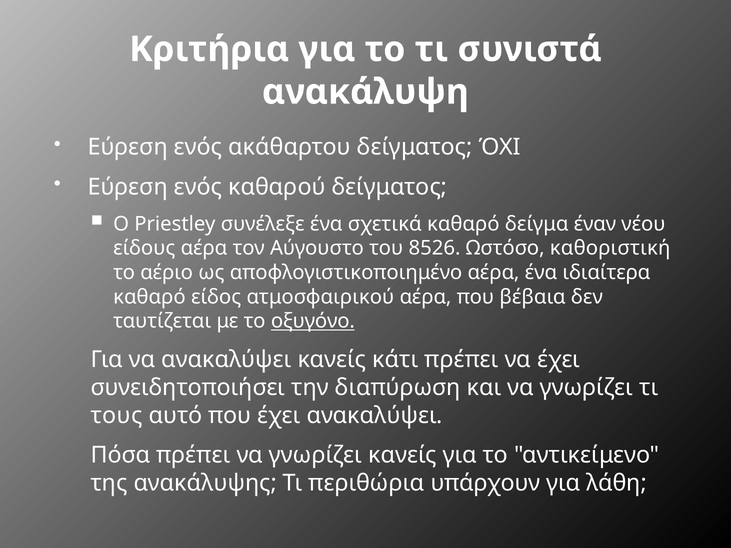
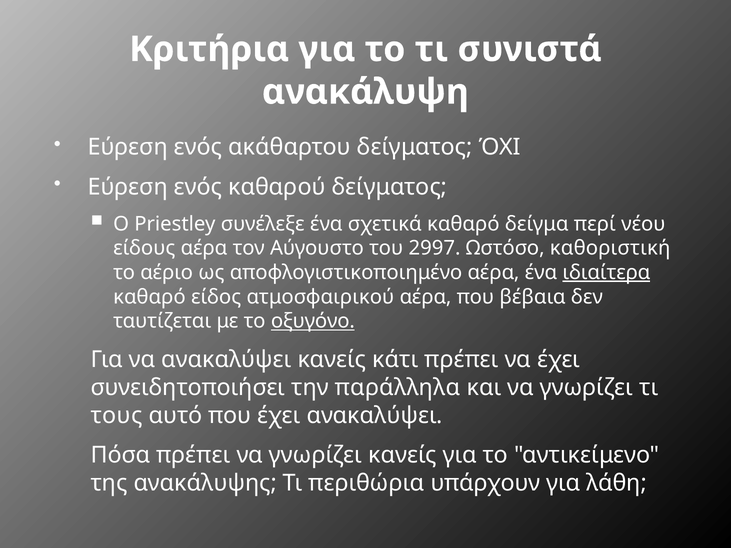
έναν: έναν -> περί (595, 224)
8526: 8526 -> 2997 (435, 248)
ιδιαίτερα underline: none -> present (606, 273)
διαπύρωση: διαπύρωση -> παράλληλα (398, 388)
